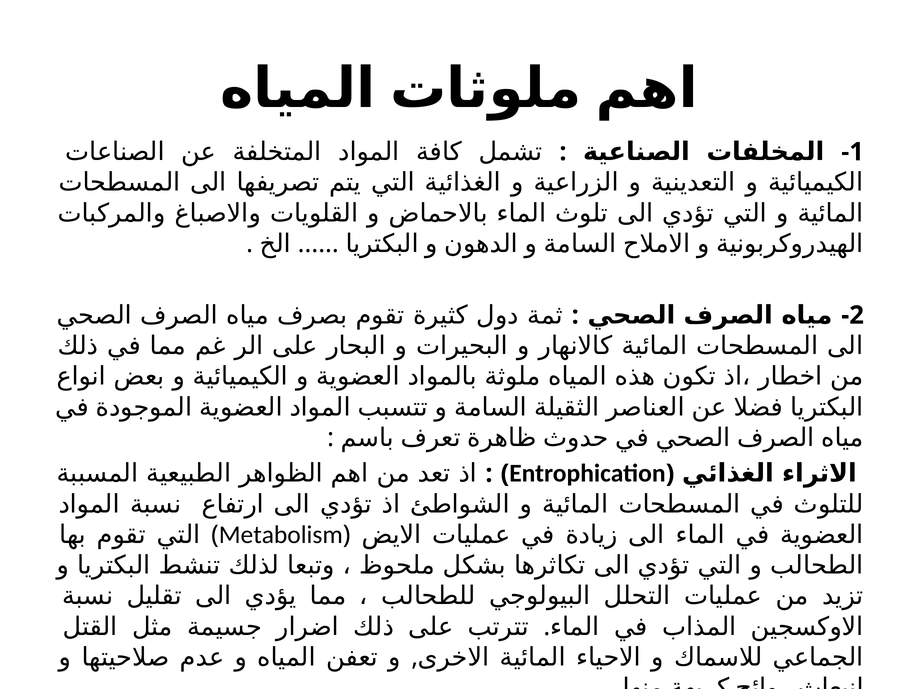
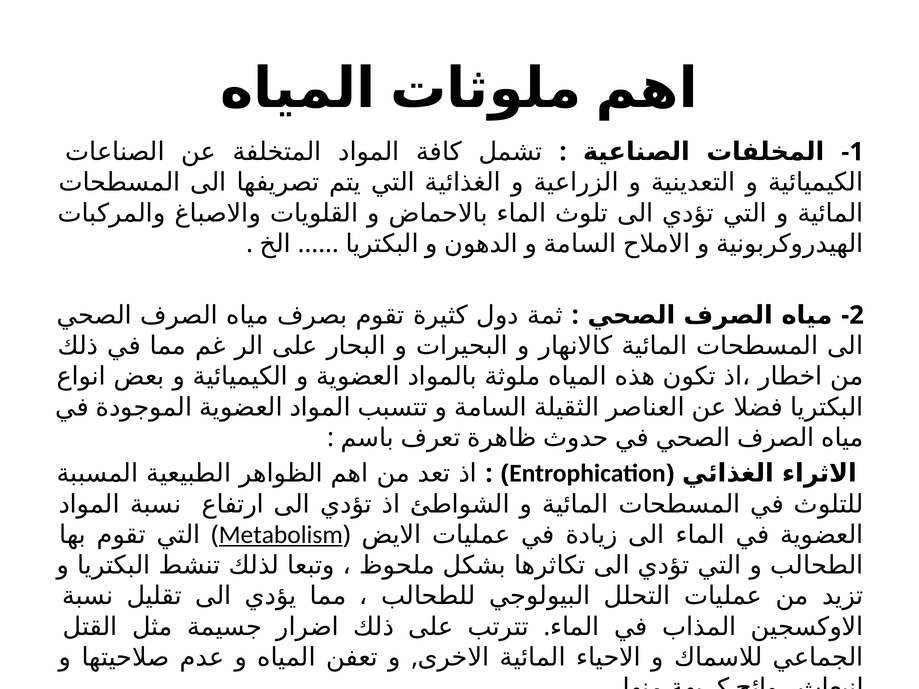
Metabolism underline: none -> present (281, 535)
